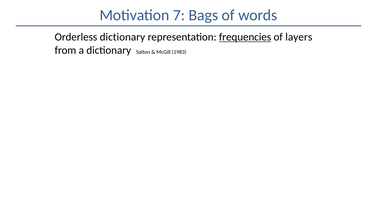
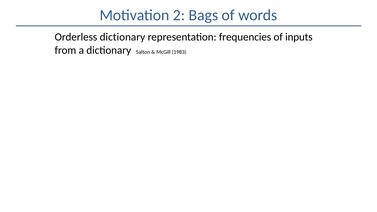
7: 7 -> 2 (179, 15)
frequencies underline: present -> none (245, 37)
layers: layers -> inputs (299, 37)
